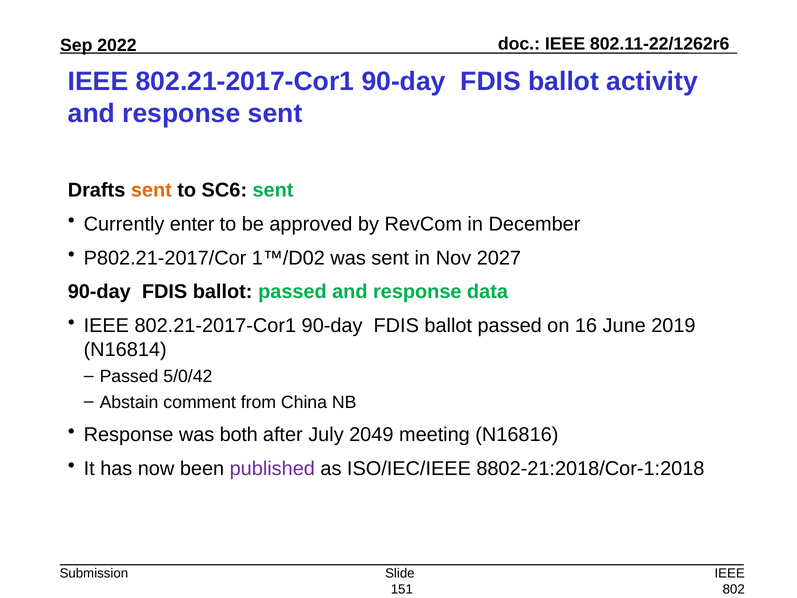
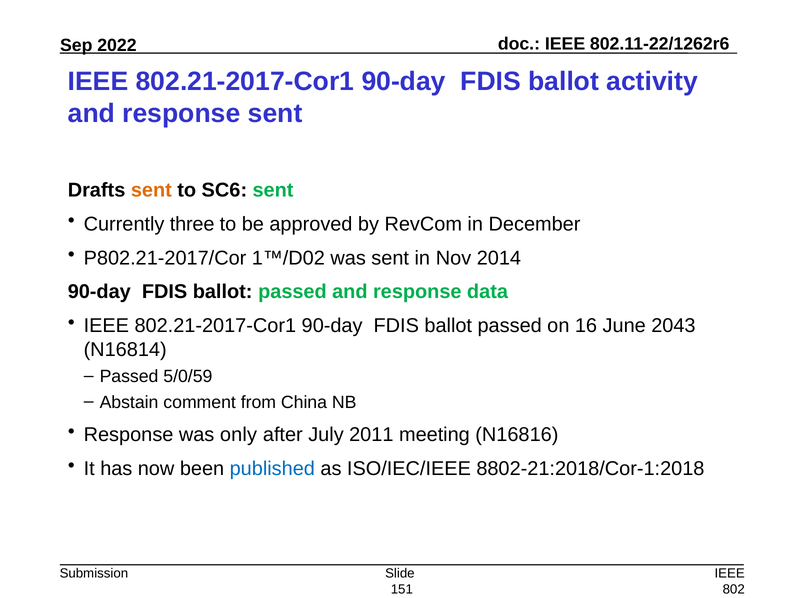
enter: enter -> three (192, 224)
2027: 2027 -> 2014 (499, 258)
2019: 2019 -> 2043 (673, 326)
5/0/42: 5/0/42 -> 5/0/59 (188, 376)
both: both -> only (239, 435)
2049: 2049 -> 2011 (371, 435)
published colour: purple -> blue (272, 469)
